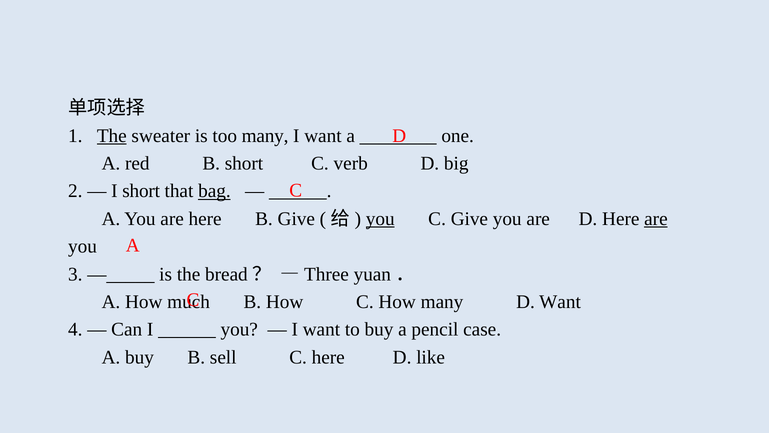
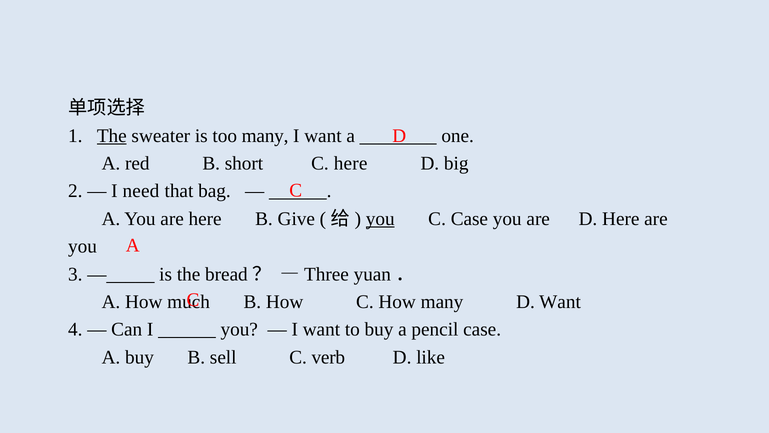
C verb: verb -> here (351, 163)
I short: short -> need (141, 191)
bag underline: present -> none (214, 191)
C Give: Give -> Case (469, 219)
are underline: present -> none (656, 219)
C here: here -> verb (328, 357)
